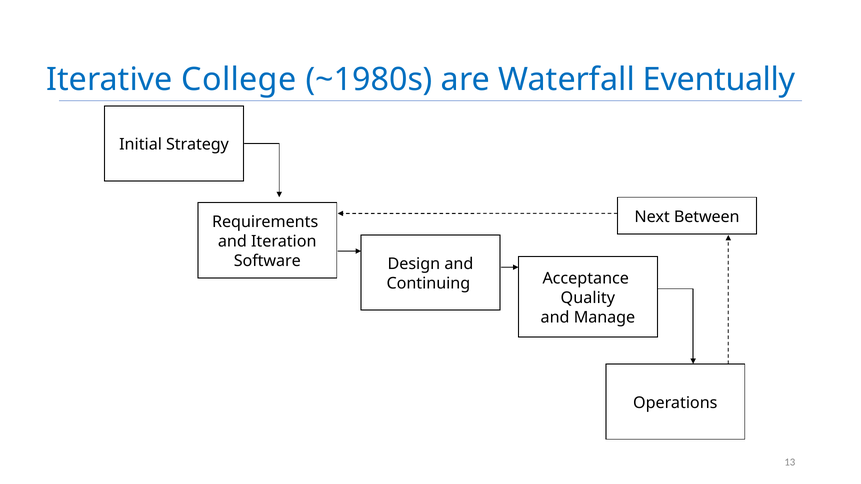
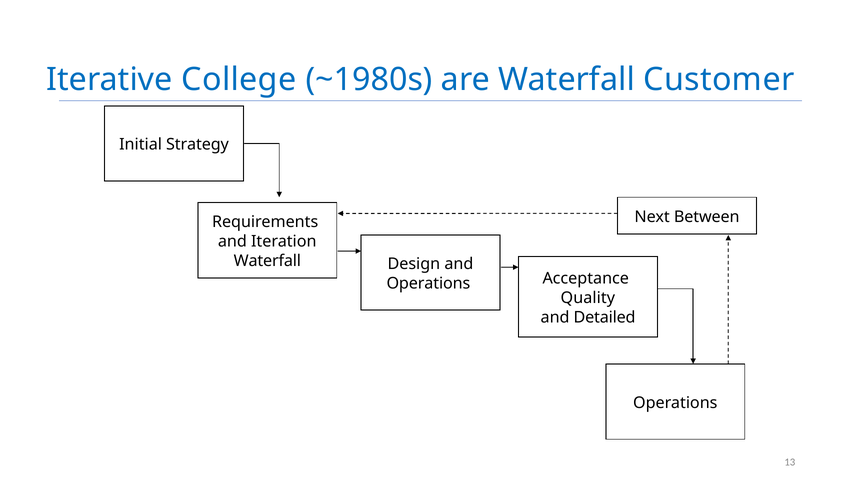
Eventually: Eventually -> Customer (719, 79)
Software: Software -> Waterfall (267, 261)
Continuing: Continuing -> Operations (428, 284)
Manage: Manage -> Detailed (605, 317)
